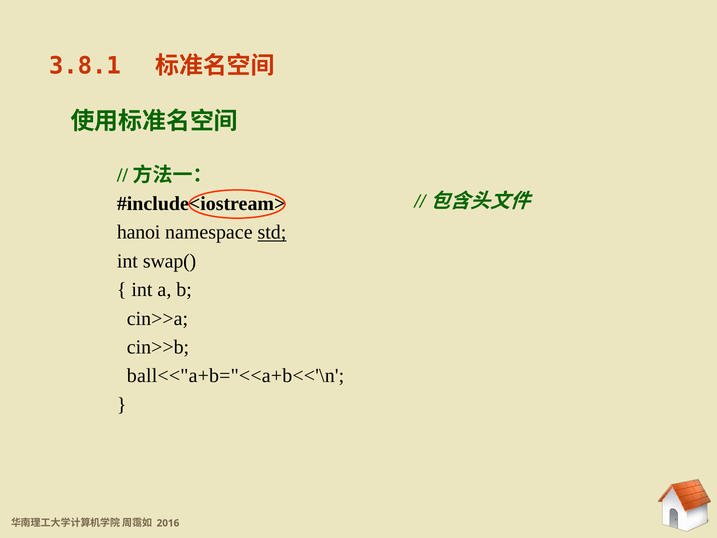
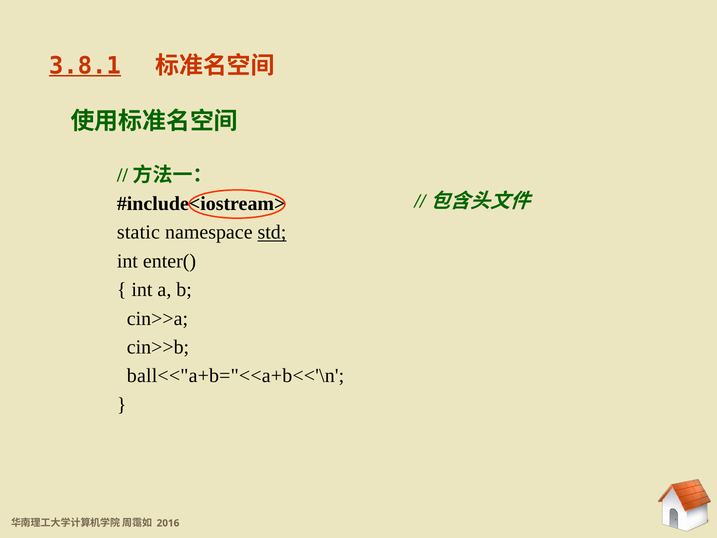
3.8.1 underline: none -> present (85, 66)
hanoi: hanoi -> static (138, 232)
swap(: swap( -> enter( (170, 261)
